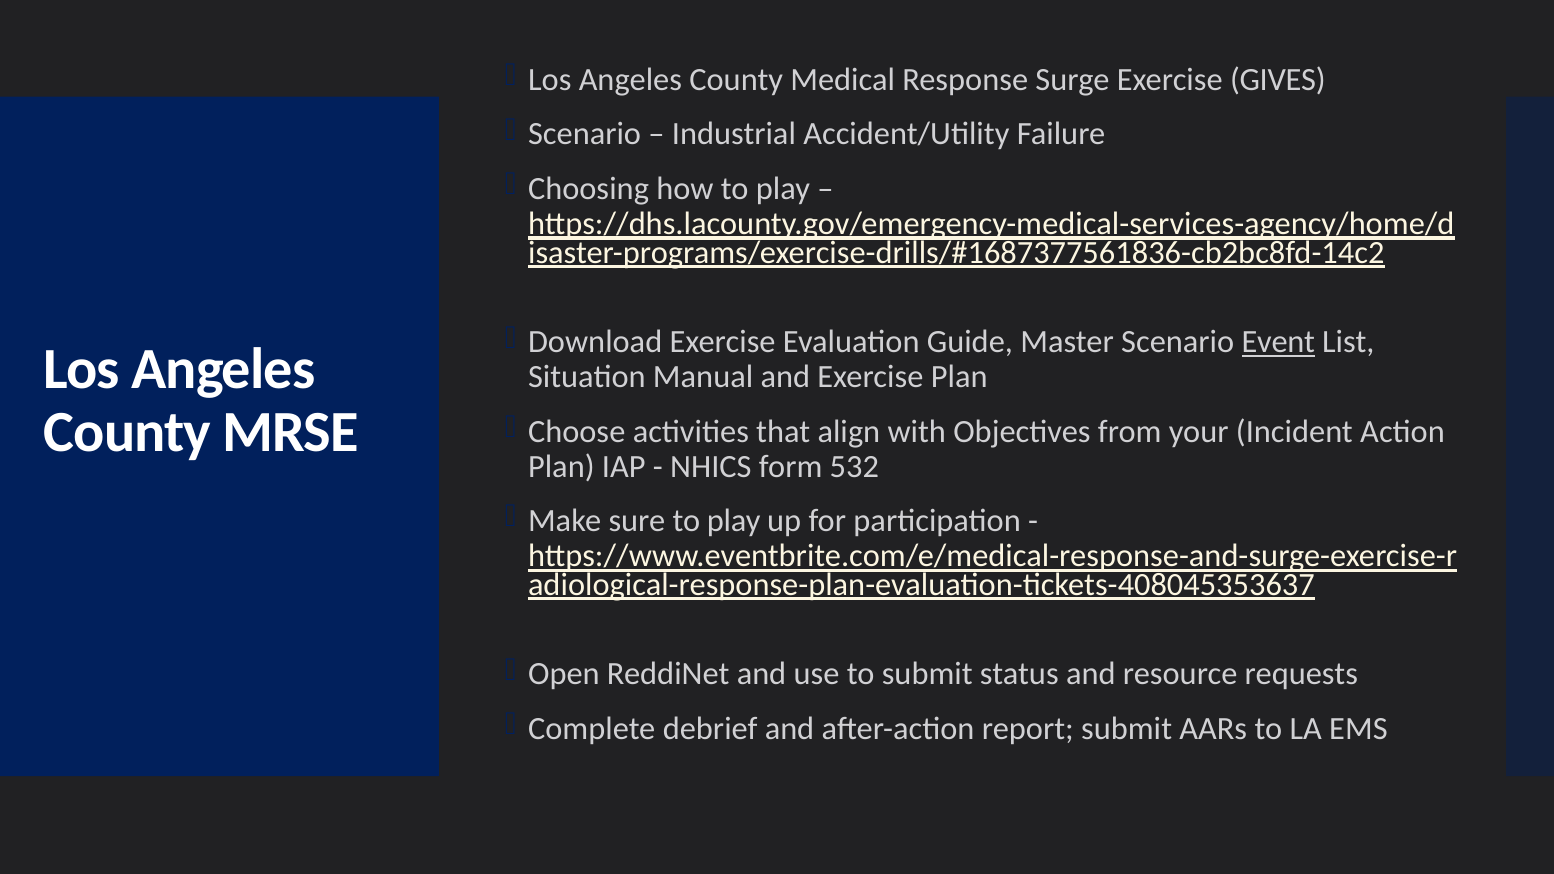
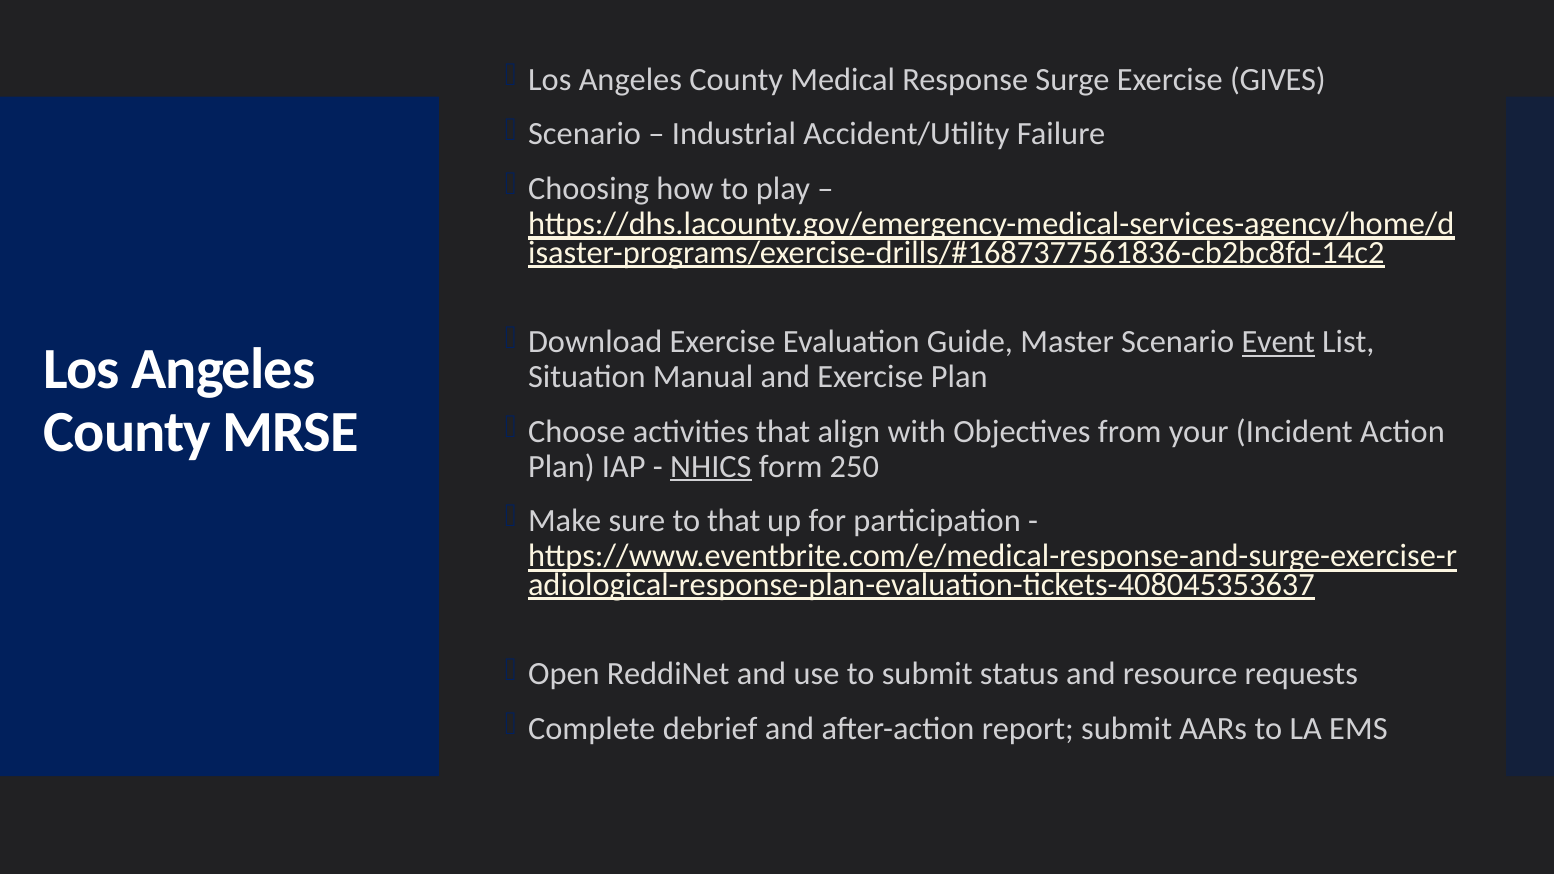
NHICS underline: none -> present (711, 466)
532: 532 -> 250 (854, 466)
sure to play: play -> that (734, 521)
